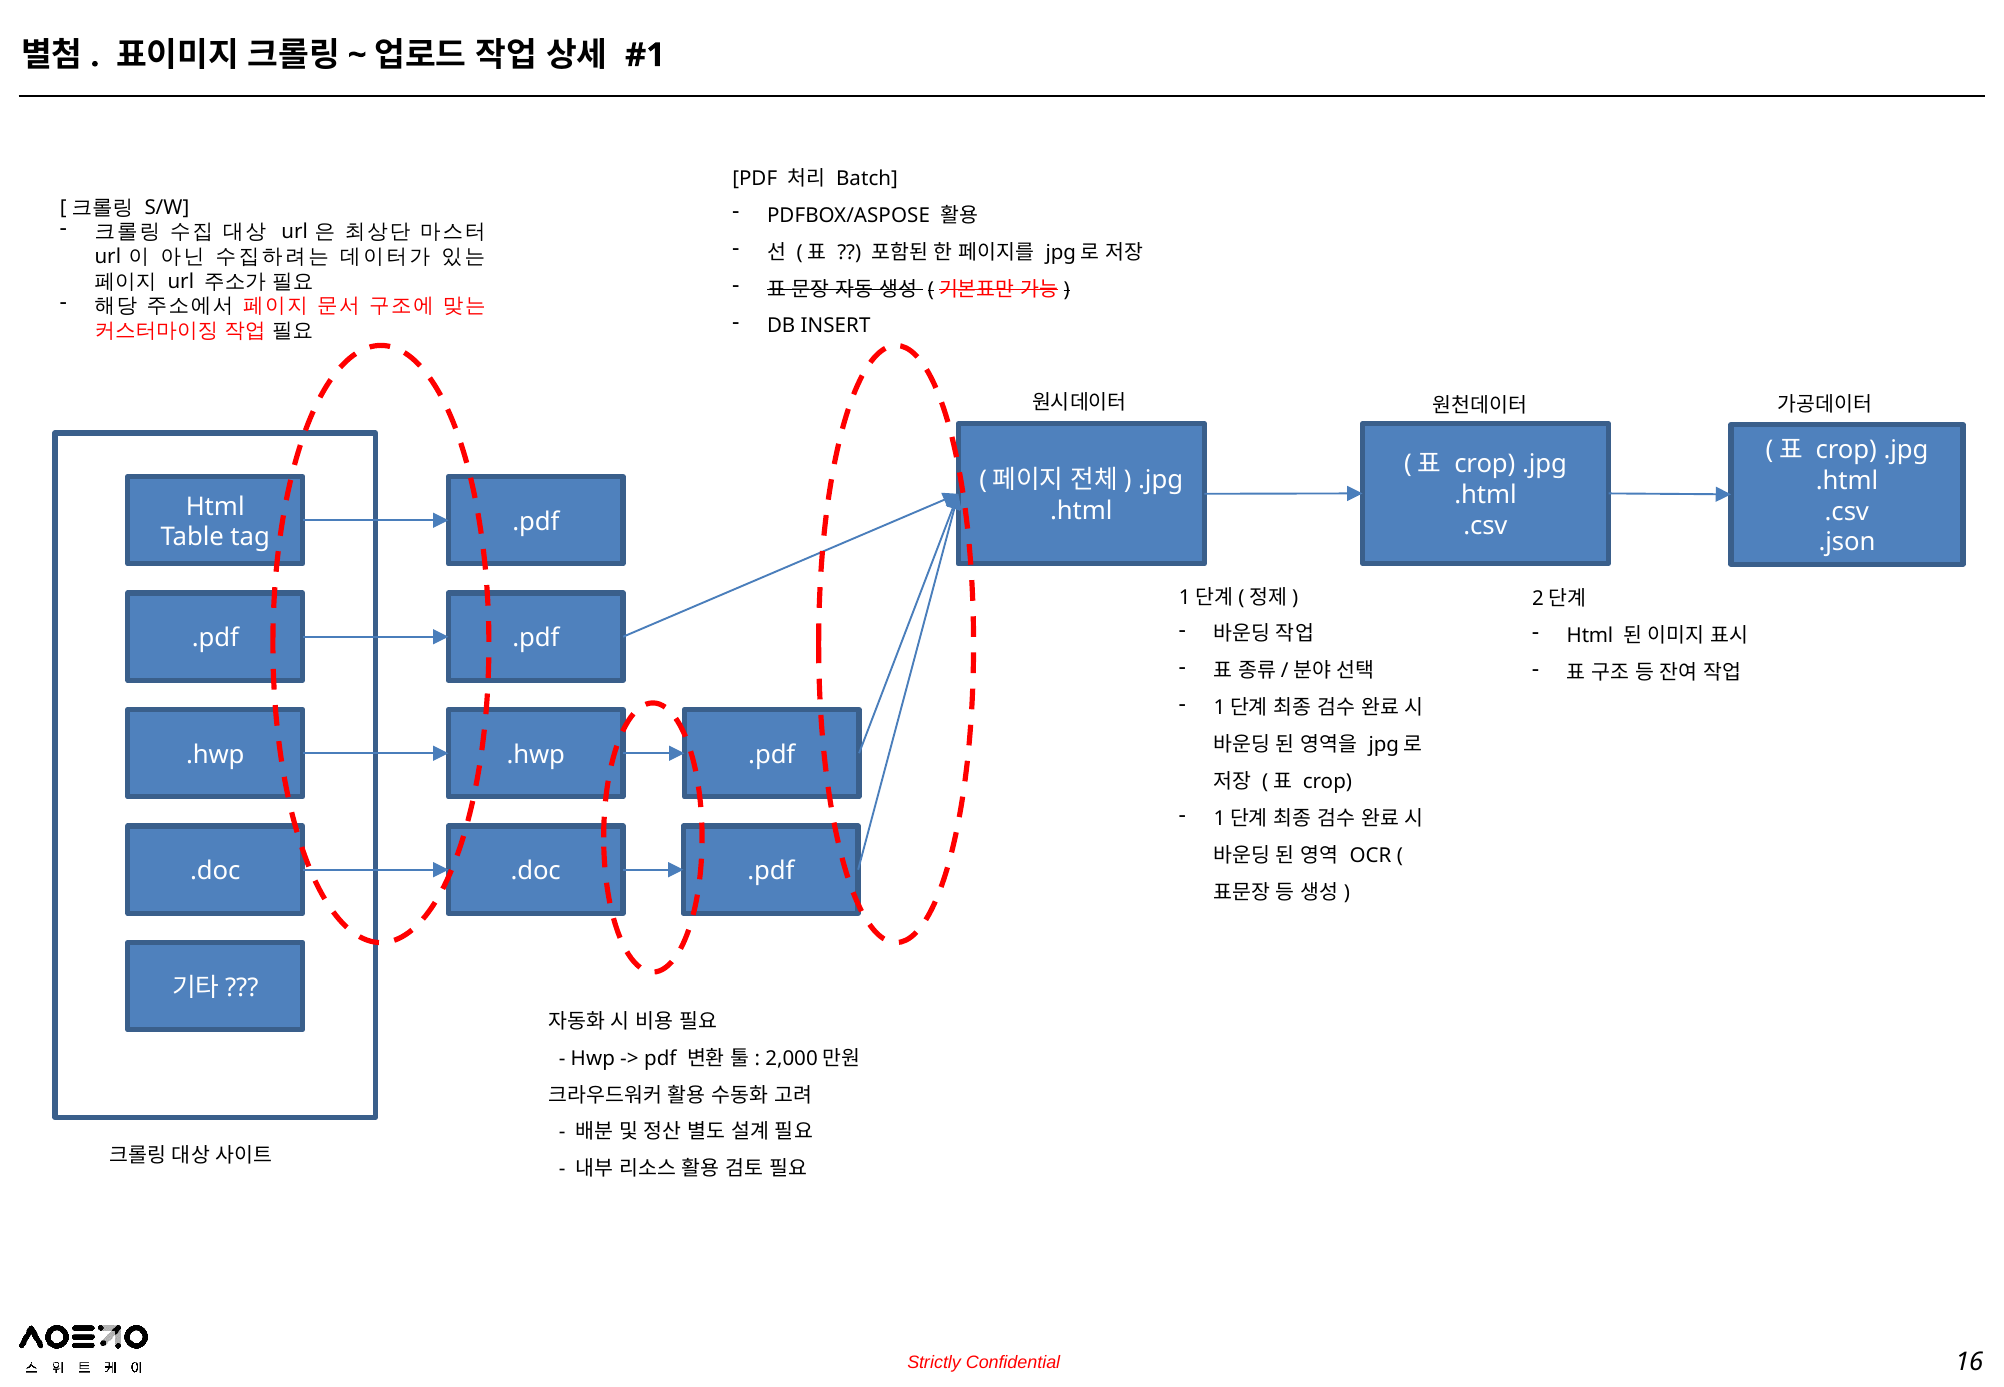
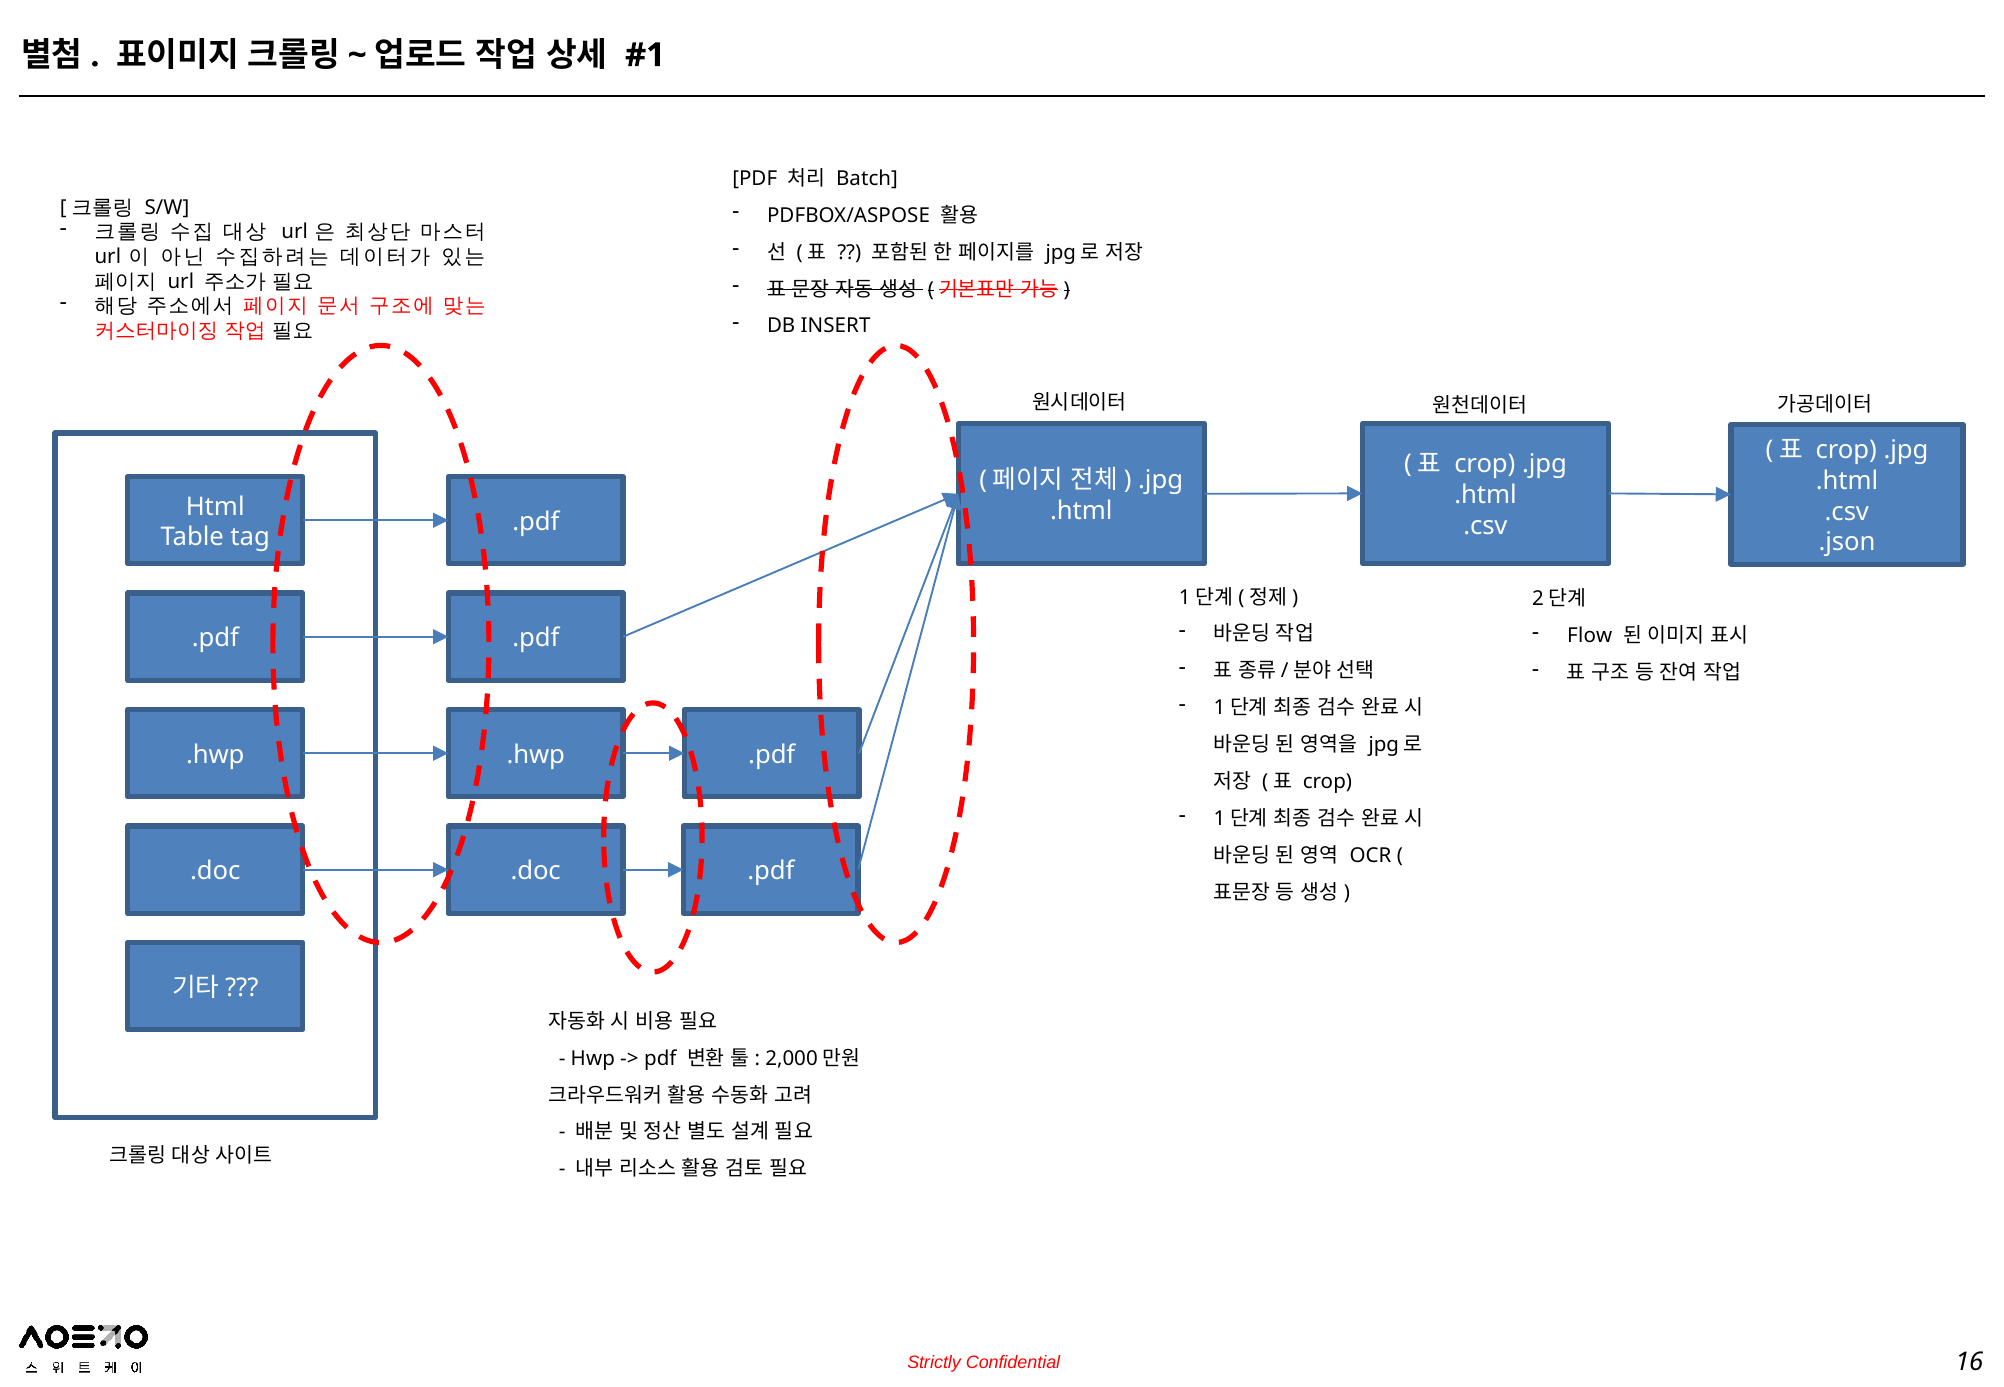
Html: Html -> Flow (1590, 636)
